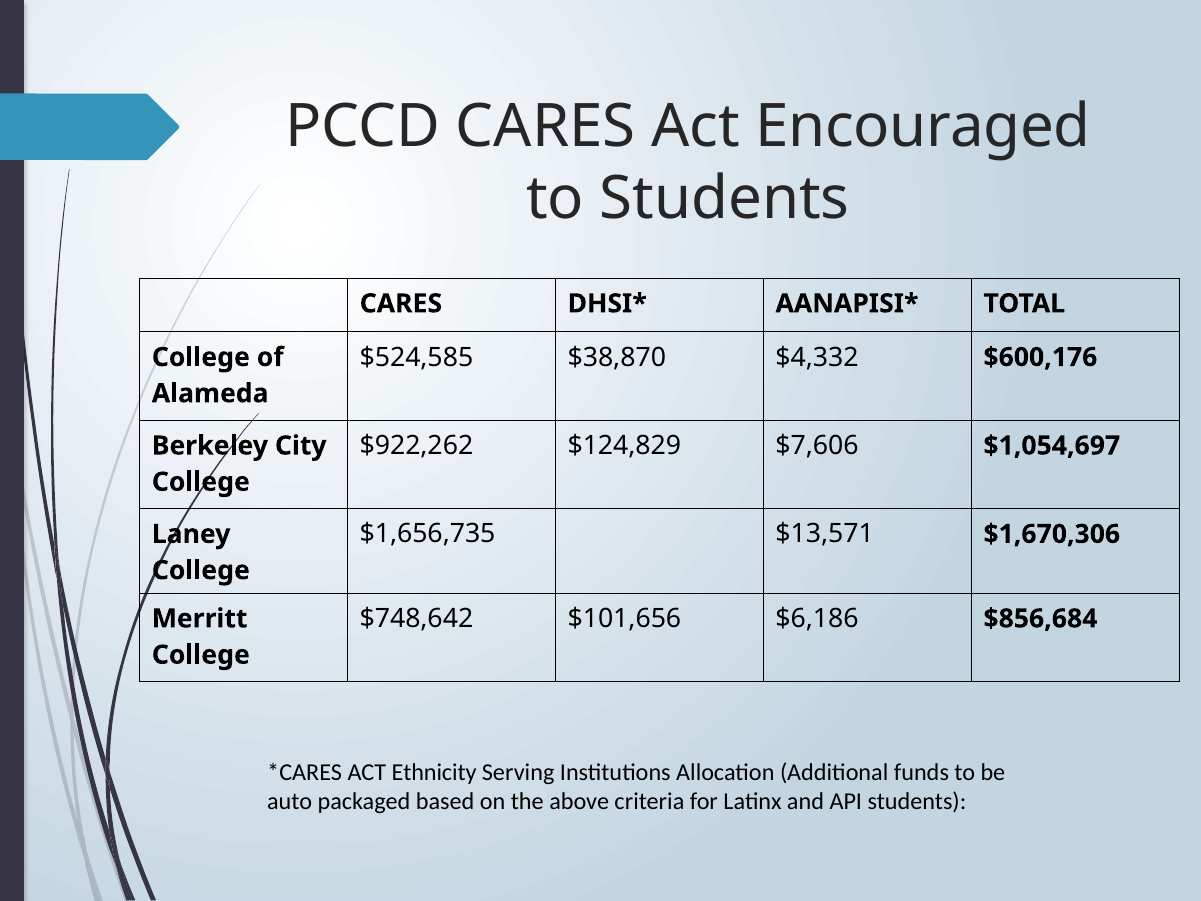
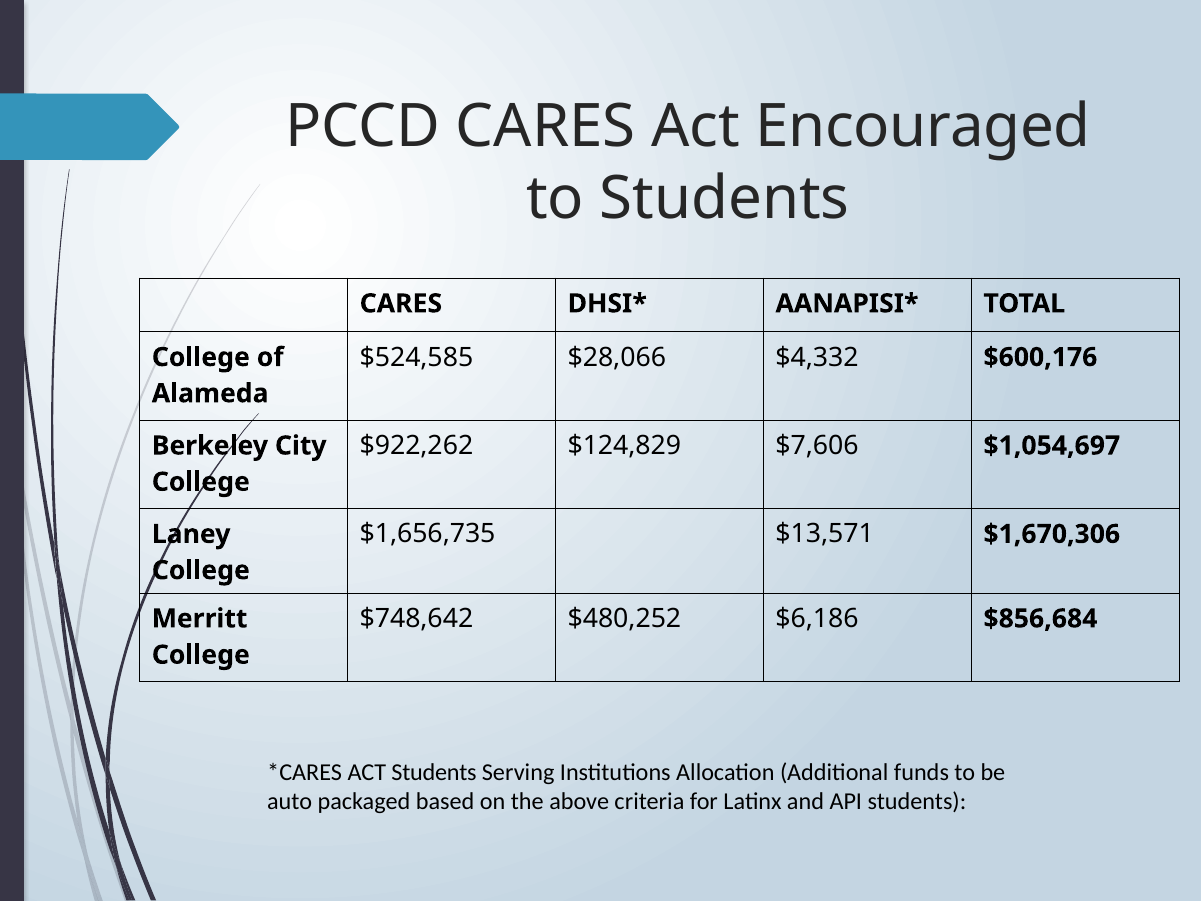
$38,870: $38,870 -> $28,066 (617, 357)
$101,656: $101,656 -> $480,252 (624, 619)
ACT Ethnicity: Ethnicity -> Students (434, 772)
